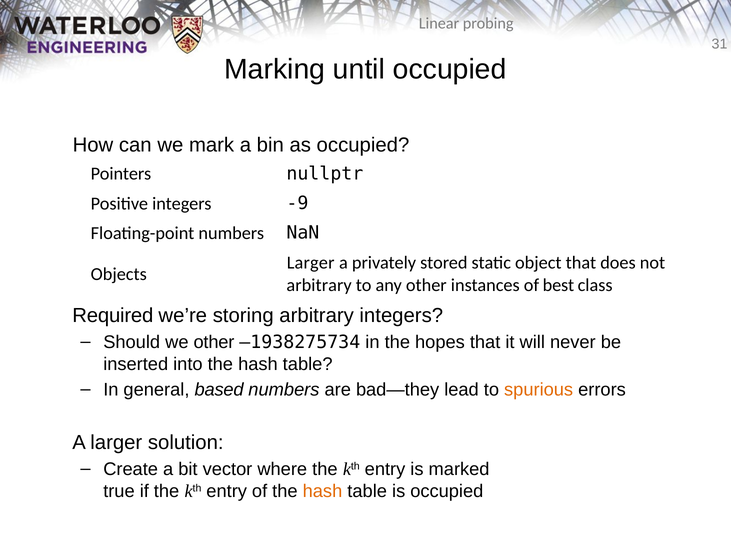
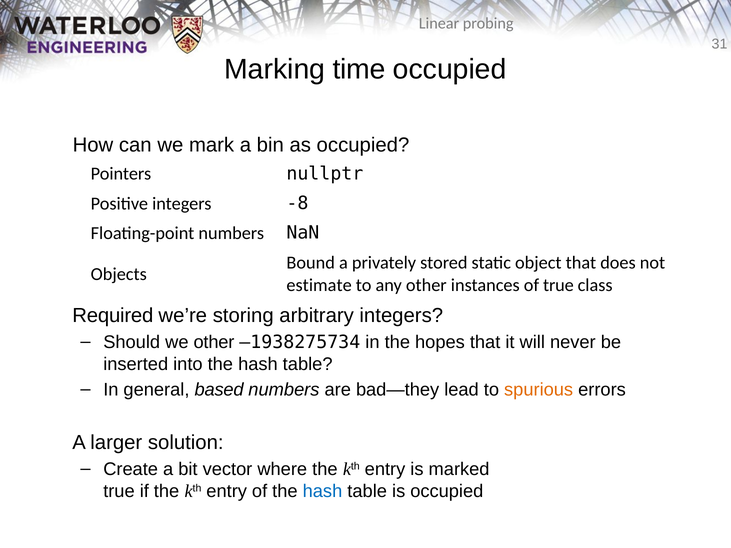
until: until -> time (359, 70)
-9: -9 -> -8 (297, 203)
Larger: Larger -> Bound (311, 263)
arbitrary: arbitrary -> estimate (319, 285)
of best: best -> true (558, 285)
hash colour: orange -> blue (322, 492)
